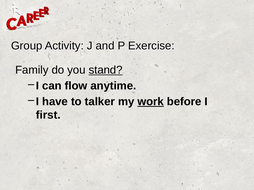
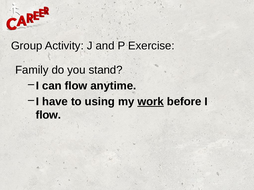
stand underline: present -> none (106, 70)
talker: talker -> using (100, 102)
first: first -> flow (48, 115)
